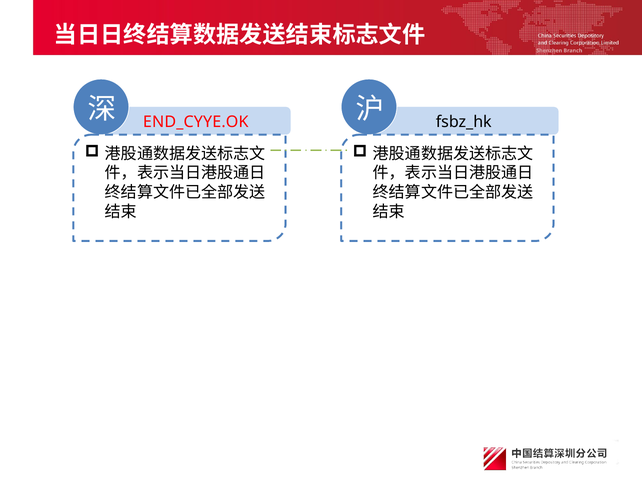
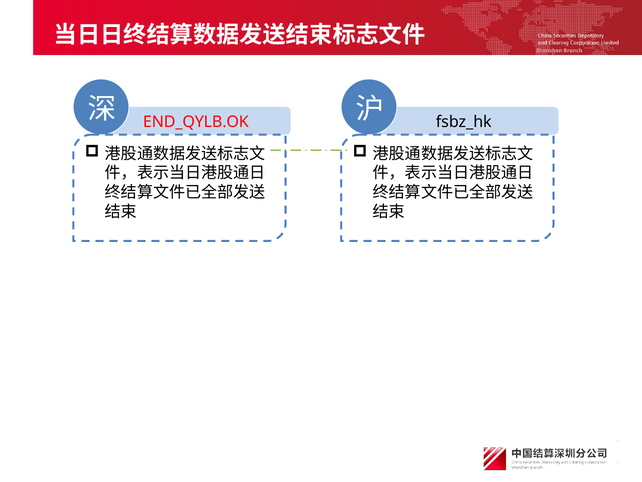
END_CYYE.OK: END_CYYE.OK -> END_QYLB.OK (196, 122)
